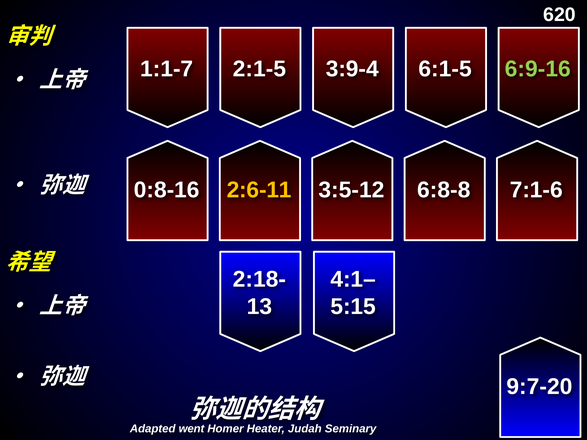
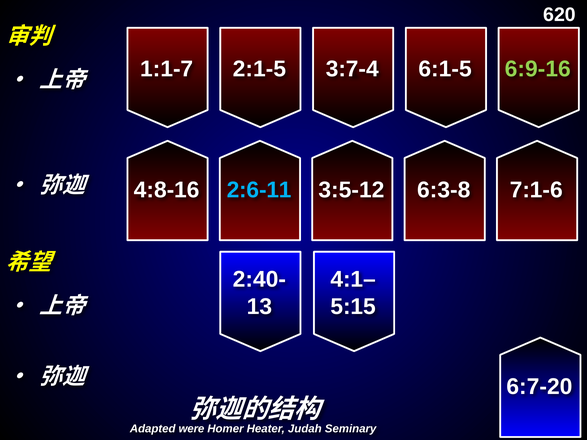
3:9-4: 3:9-4 -> 3:7-4 (352, 69)
0:8-16: 0:8-16 -> 4:8-16 (167, 190)
2:6-11 colour: yellow -> light blue (259, 190)
6:8-8: 6:8-8 -> 6:3-8 (444, 190)
2:18-: 2:18- -> 2:40- (260, 279)
9:7-20: 9:7-20 -> 6:7-20 (540, 387)
went: went -> were (191, 429)
